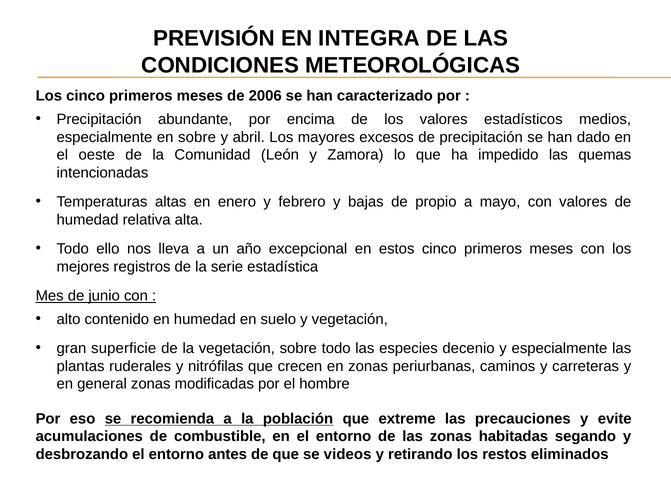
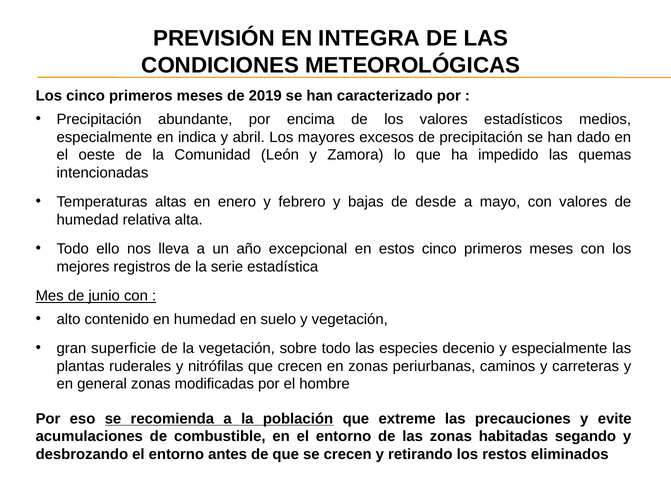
2006: 2006 -> 2019 (265, 96)
en sobre: sobre -> indica (197, 137)
propio: propio -> desde (436, 202)
se videos: videos -> crecen (348, 455)
